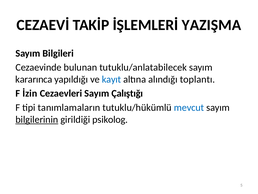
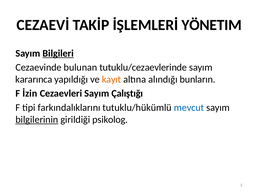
YAZIŞMA: YAZIŞMA -> YÖNETIM (212, 25)
Bilgileri underline: none -> present (58, 53)
tutuklu/anlatabilecek: tutuklu/anlatabilecek -> tutuklu/cezaevlerinde (143, 67)
kayıt colour: blue -> orange (111, 79)
toplantı: toplantı -> bunların (198, 79)
tanımlamaların: tanımlamaların -> farkındalıklarını (69, 107)
